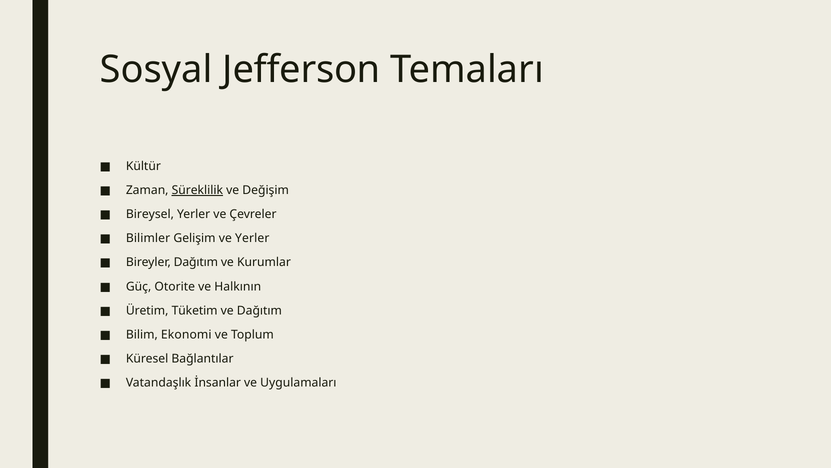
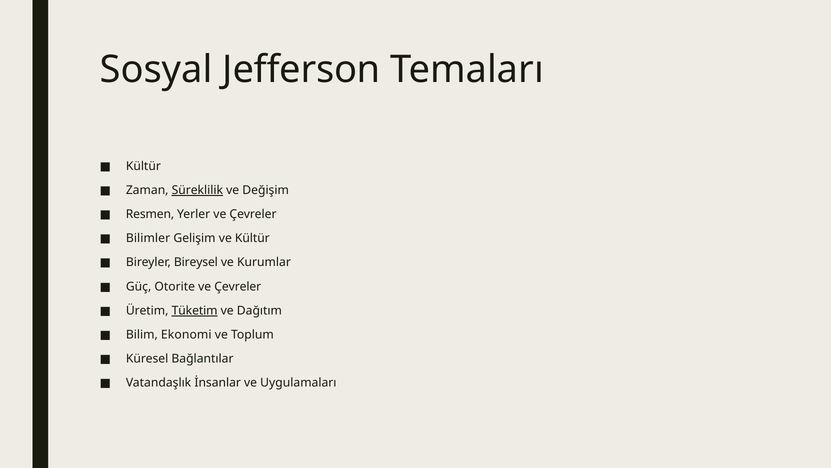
Bireysel: Bireysel -> Resmen (150, 214)
ve Yerler: Yerler -> Kültür (252, 238)
Bireyler Dağıtım: Dağıtım -> Bireysel (196, 262)
Otorite ve Halkının: Halkının -> Çevreler (238, 286)
Tüketim underline: none -> present (195, 310)
